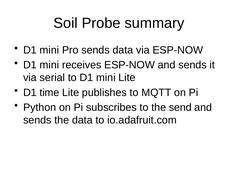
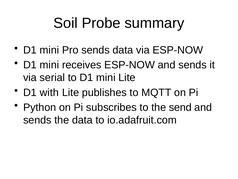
time: time -> with (49, 92)
